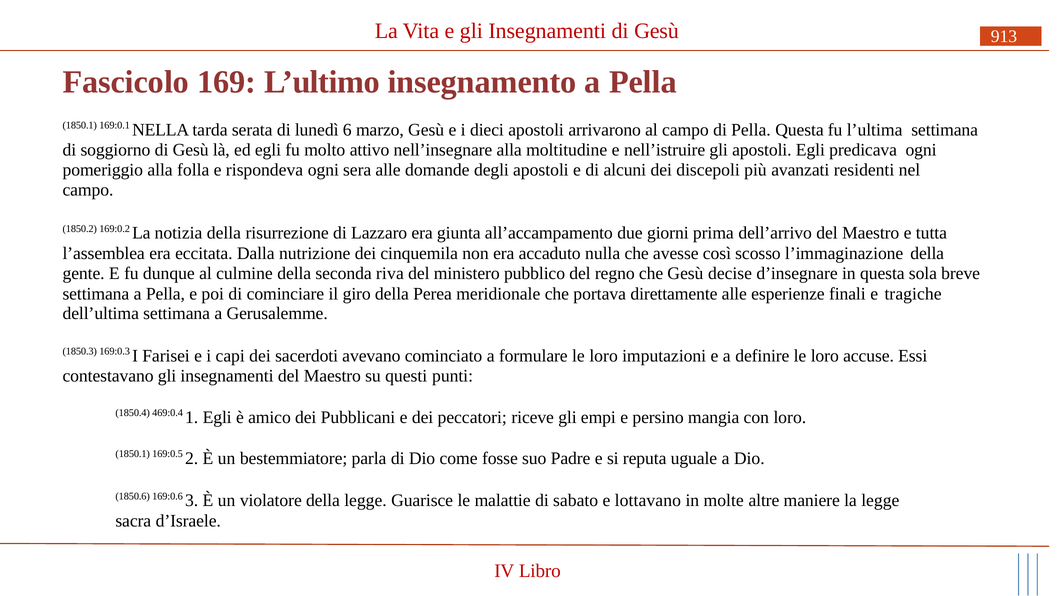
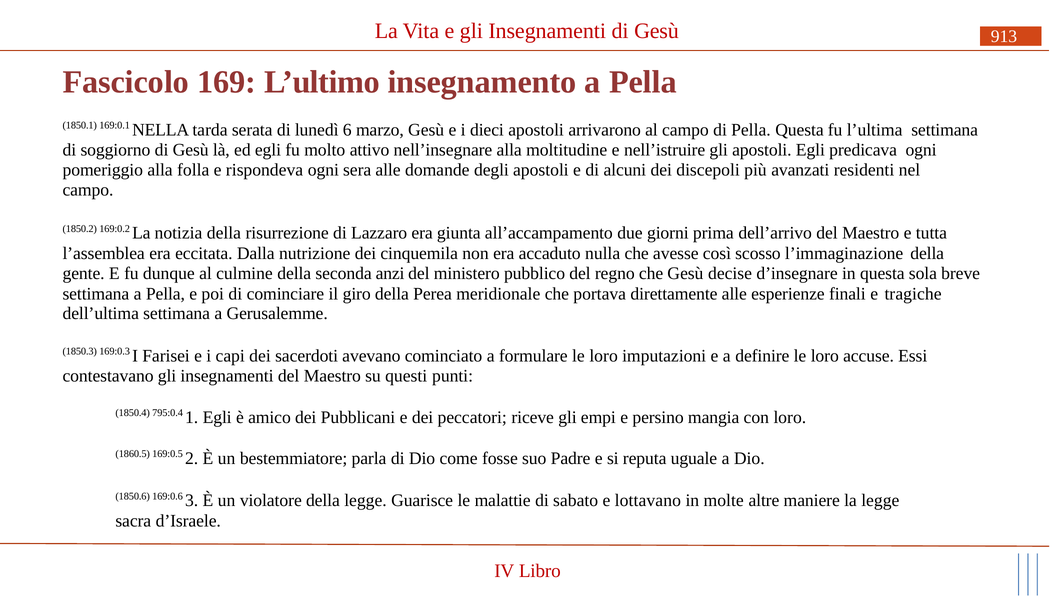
riva: riva -> anzi (390, 273)
469:0.4: 469:0.4 -> 795:0.4 (168, 413)
1850.1: 1850.1 -> 1860.5 (133, 454)
